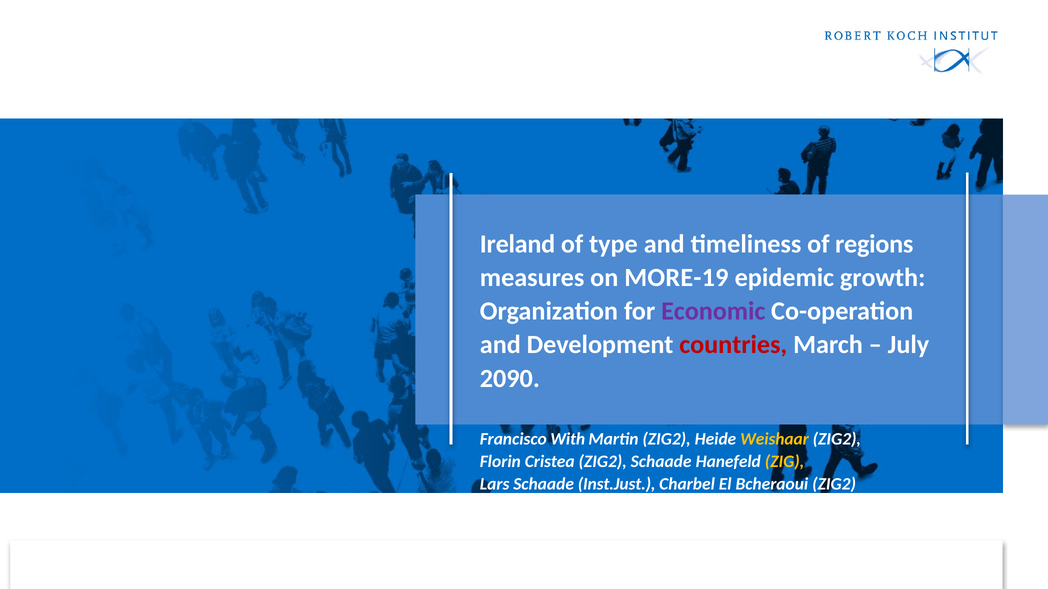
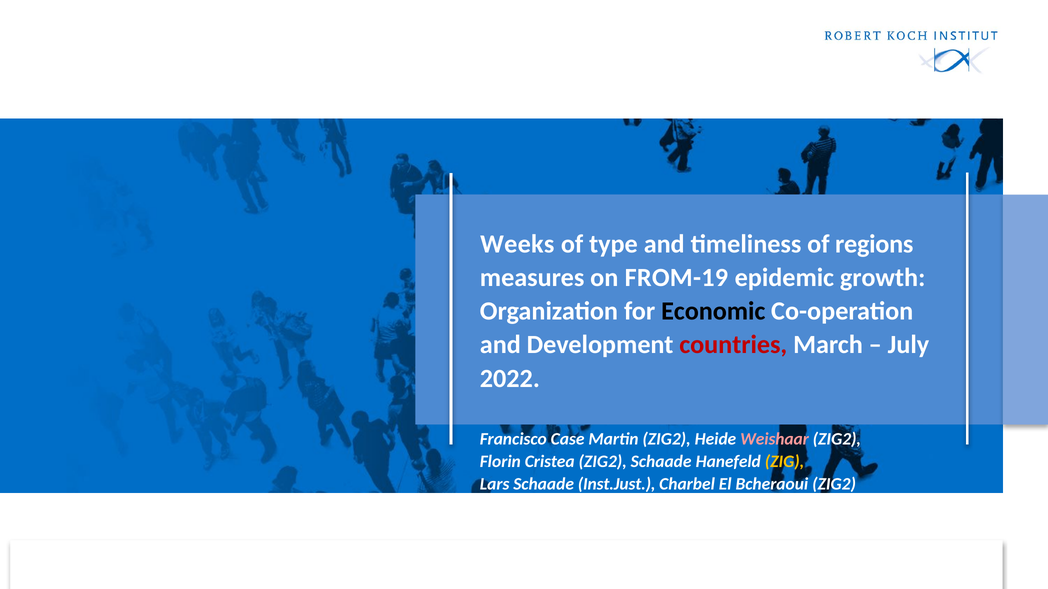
Ireland: Ireland -> Weeks (517, 244)
MORE-19: MORE-19 -> FROM-19 (676, 278)
Economic colour: purple -> black (713, 312)
2090: 2090 -> 2022 (510, 379)
With: With -> Case (568, 439)
Weishaar colour: yellow -> pink (774, 439)
